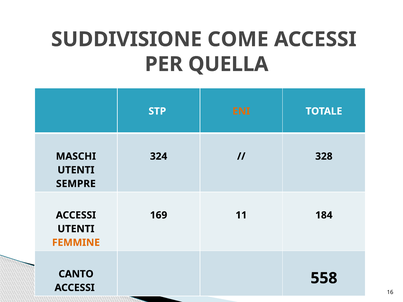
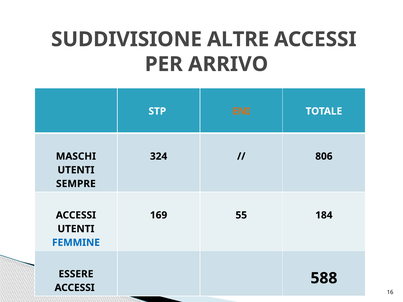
COME: COME -> ALTRE (238, 39)
QUELLA: QUELLA -> ARRIVO (228, 64)
328: 328 -> 806 (324, 156)
11: 11 -> 55 (241, 215)
FEMMINE colour: orange -> blue (76, 243)
CANTO: CANTO -> ESSERE (76, 274)
558: 558 -> 588 (324, 278)
